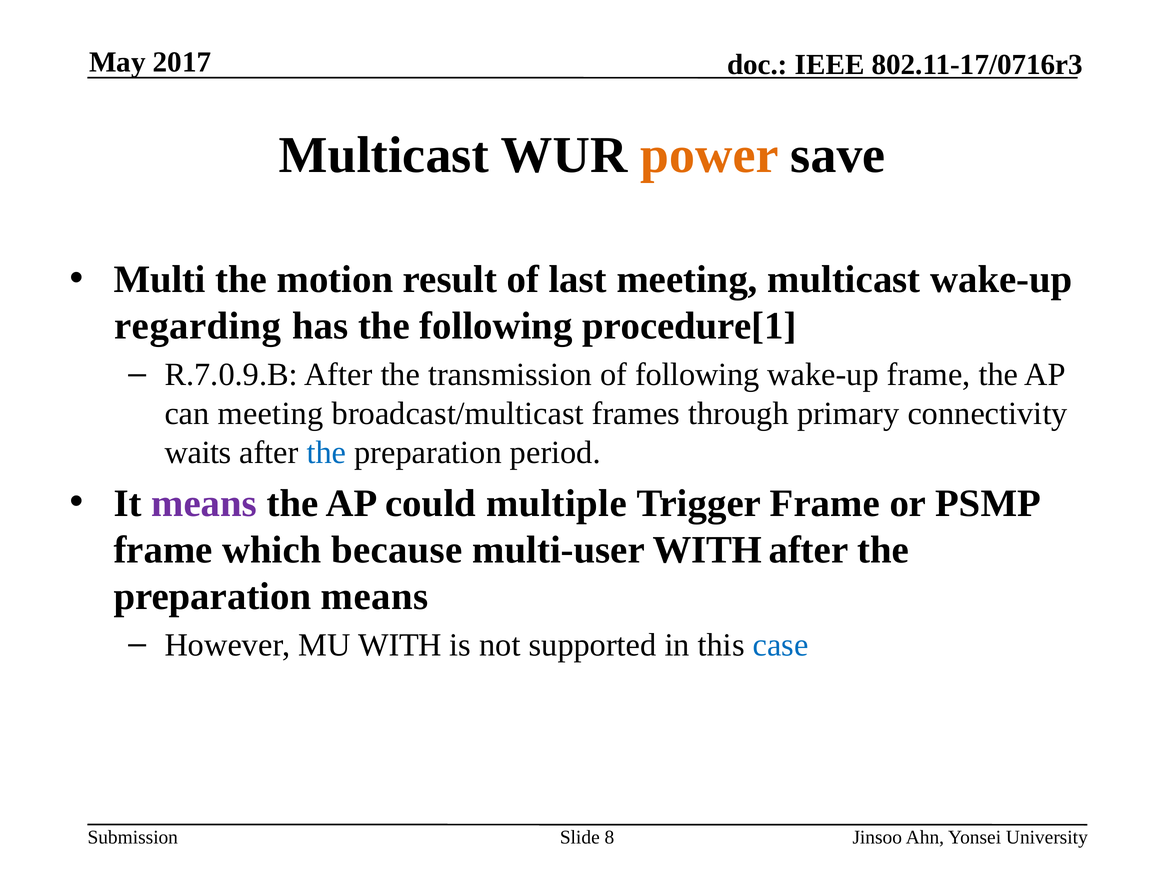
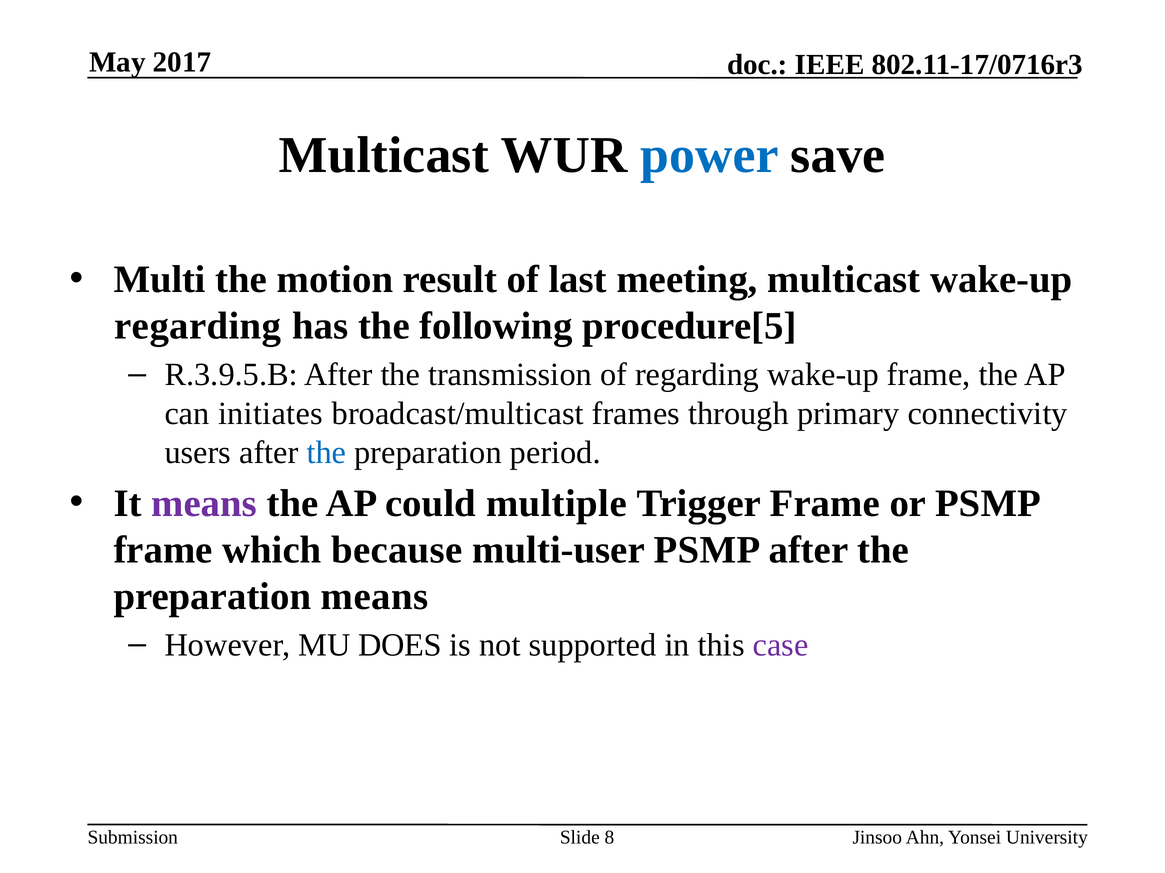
power colour: orange -> blue (709, 155)
procedure[1: procedure[1 -> procedure[5 (689, 326)
R.7.0.9.B: R.7.0.9.B -> R.3.9.5.B (231, 375)
of following: following -> regarding (697, 375)
can meeting: meeting -> initiates (270, 414)
waits: waits -> users (198, 453)
multi-user WITH: WITH -> PSMP (707, 550)
MU WITH: WITH -> DOES (400, 646)
case colour: blue -> purple (780, 646)
